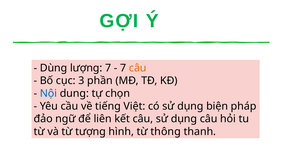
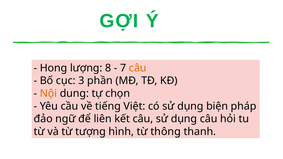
Dùng: Dùng -> Họng (54, 68)
lượng 7: 7 -> 8 (108, 68)
Nội colour: blue -> orange (48, 94)
